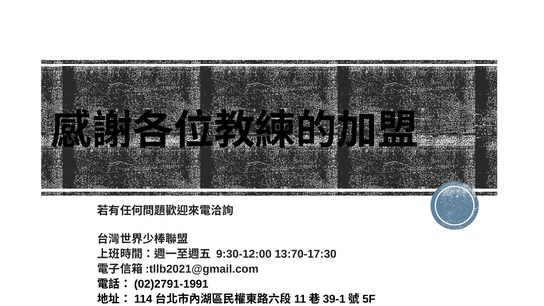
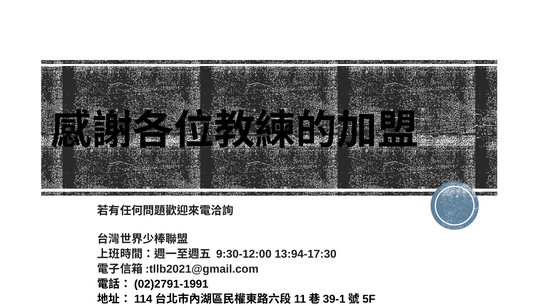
13:70-17:30: 13:70-17:30 -> 13:94-17:30 (306, 254)
